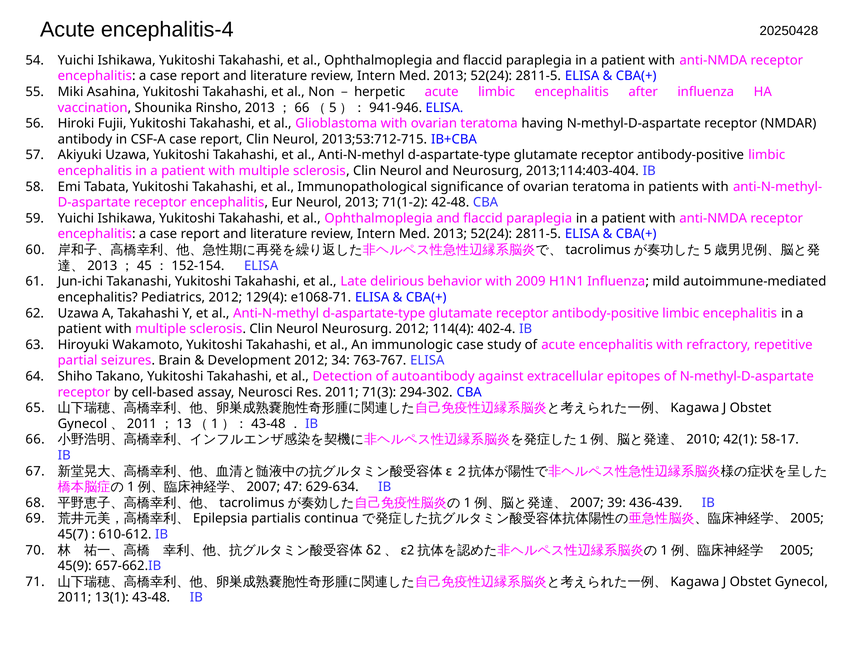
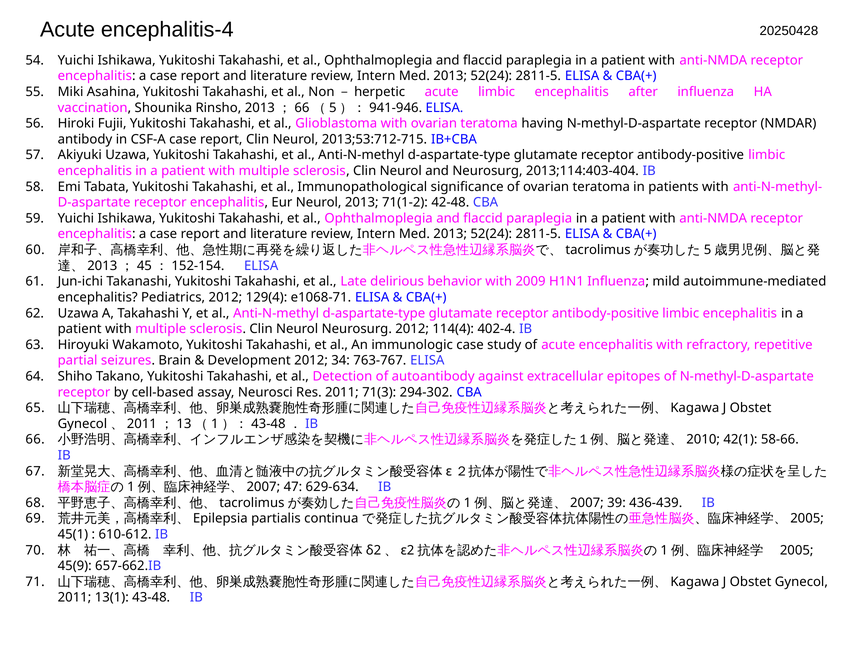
58-17: 58-17 -> 58-66 (780, 439)
45(7: 45(7 -> 45(1 (73, 534)
